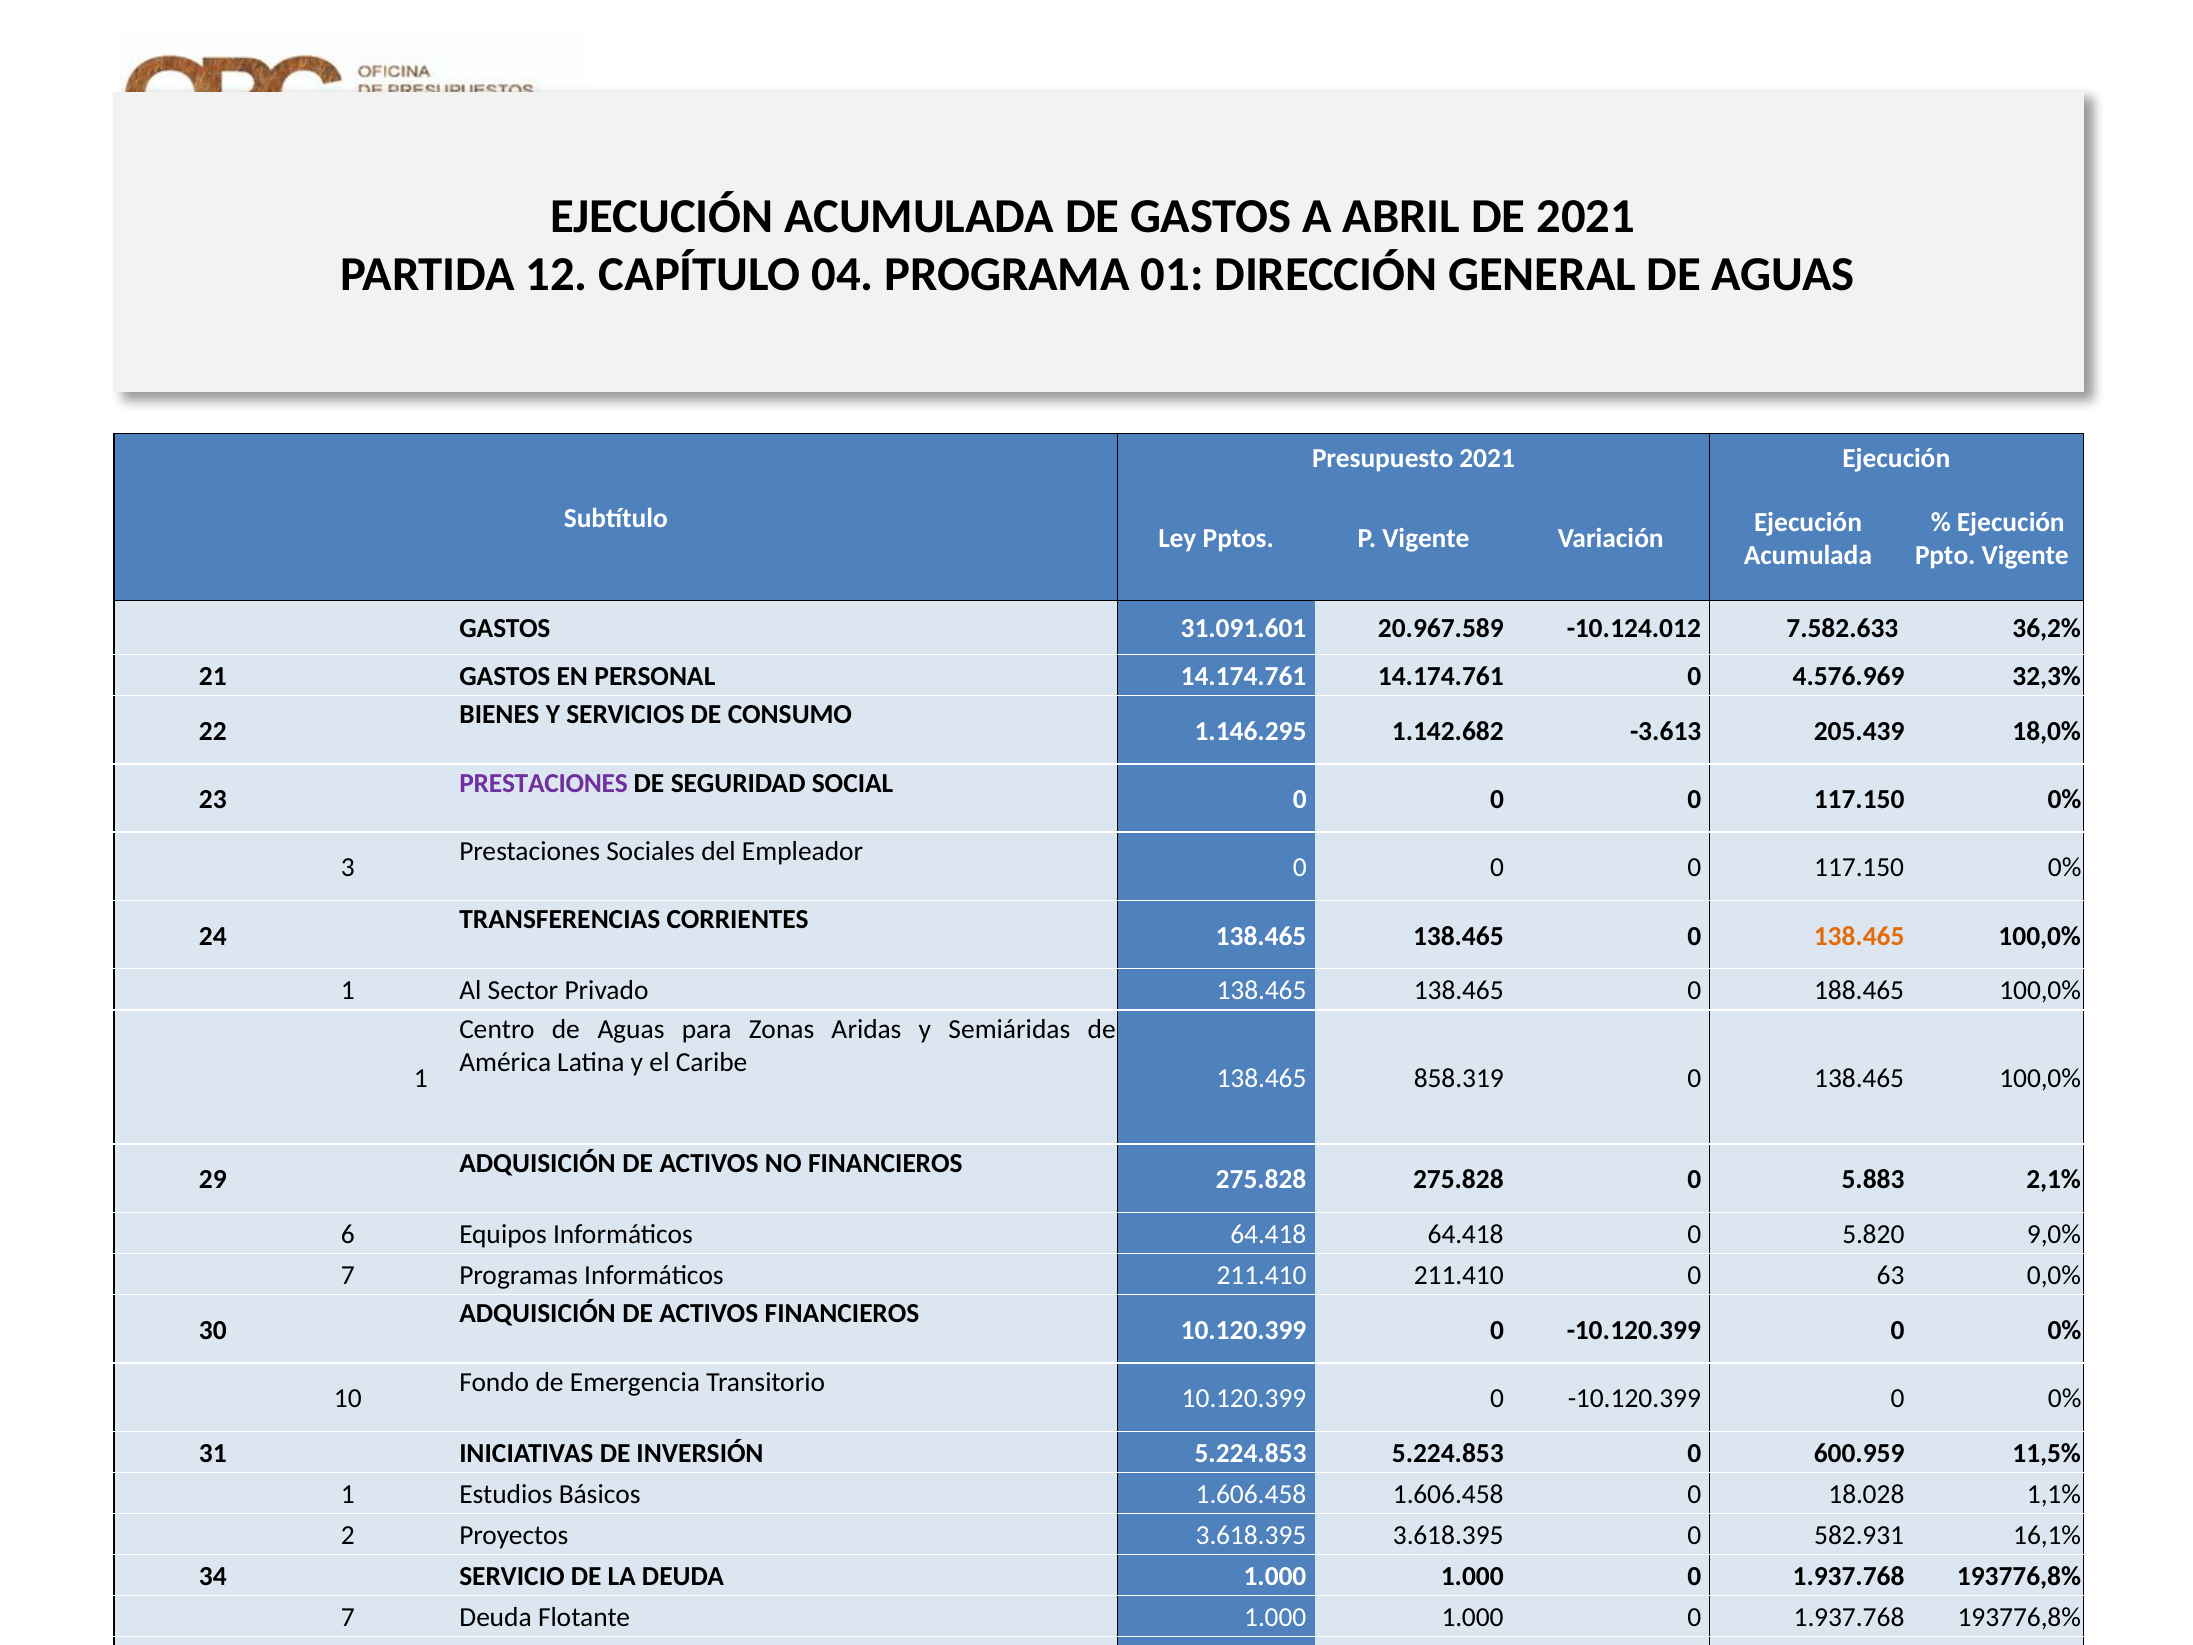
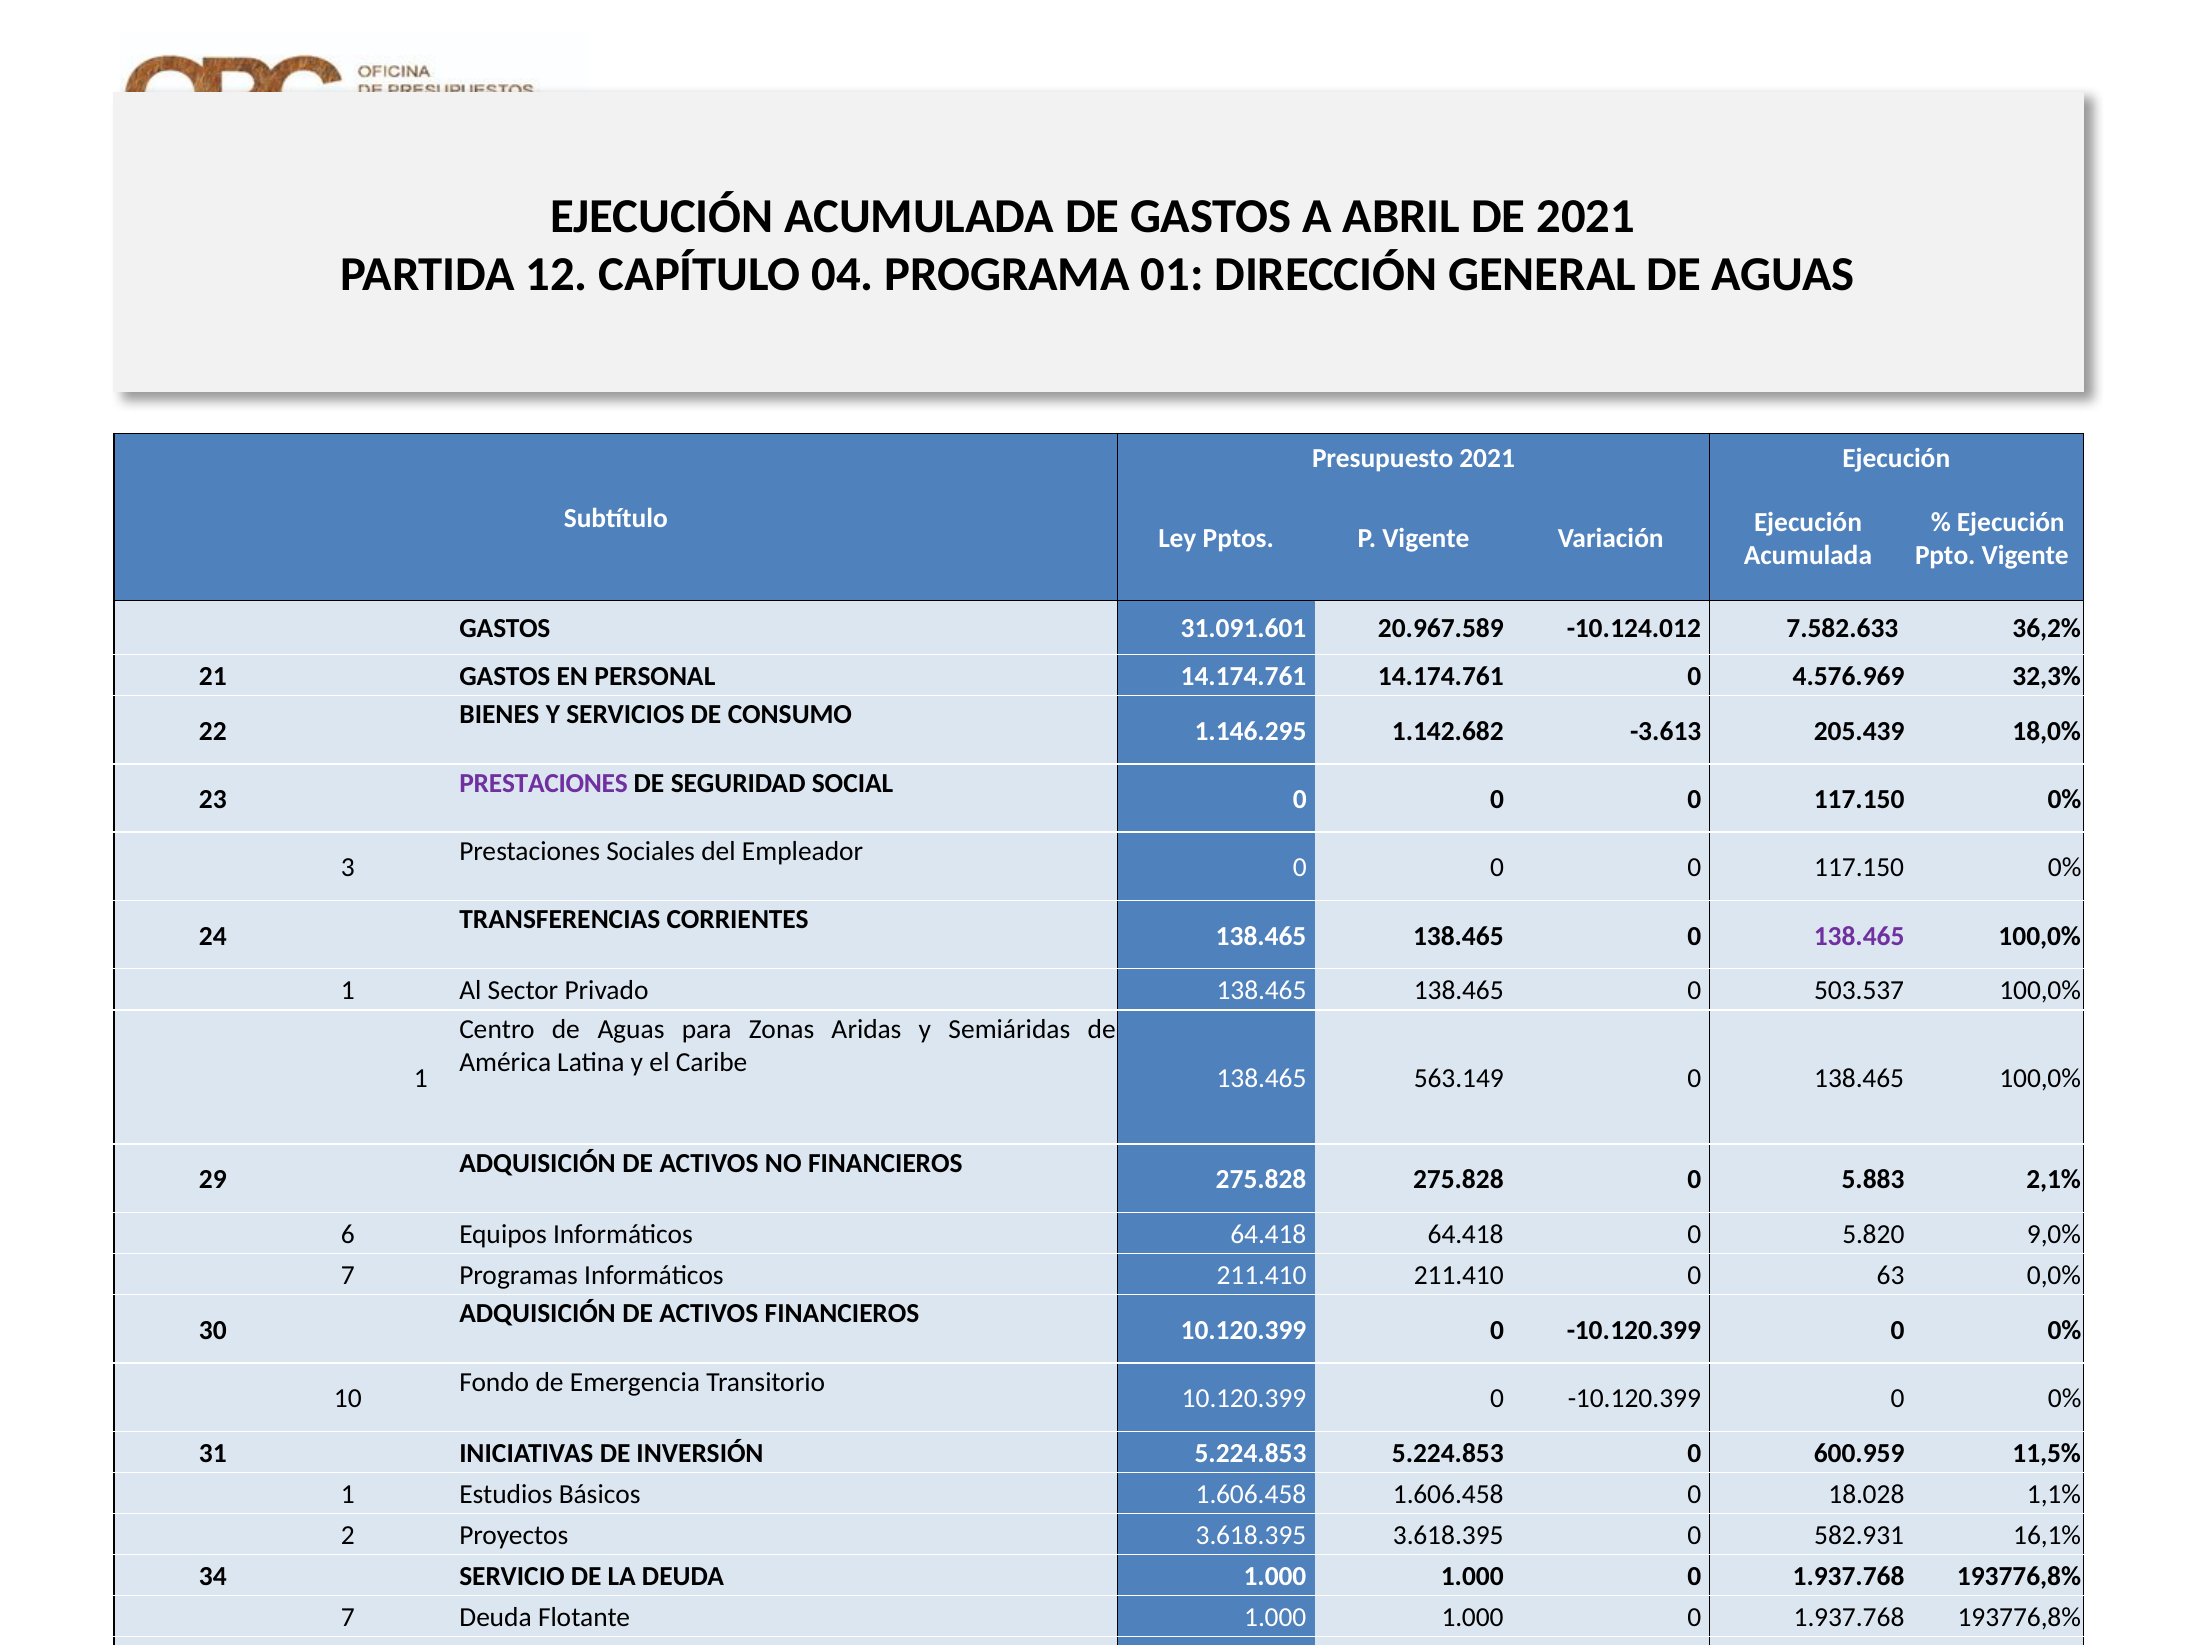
138.465 colour: orange -> purple (1859, 936)
188.465: 188.465 -> 503.537 (1859, 991)
858.319: 858.319 -> 563.149 (1459, 1078)
